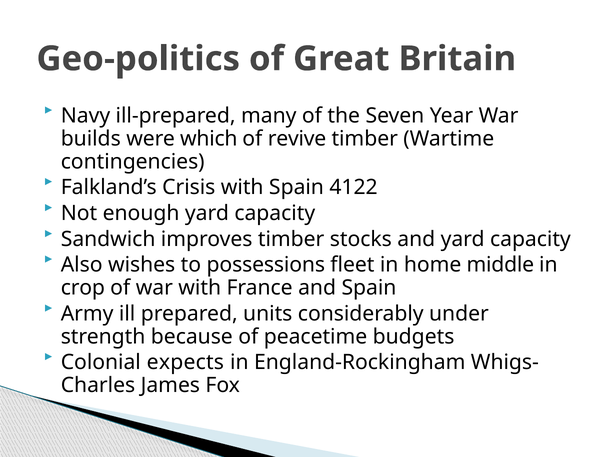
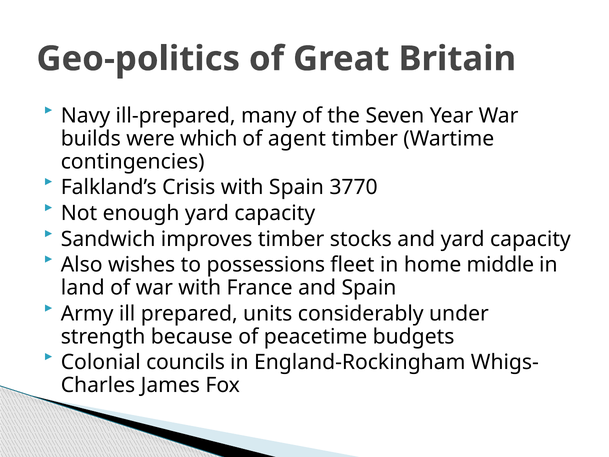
revive: revive -> agent (297, 139)
4122: 4122 -> 3770 (354, 187)
crop: crop -> land (83, 288)
expects: expects -> councils (186, 362)
